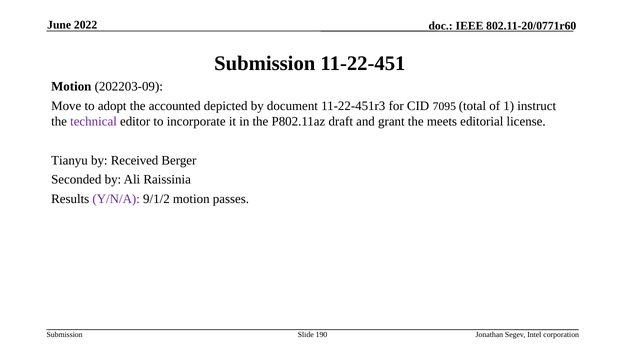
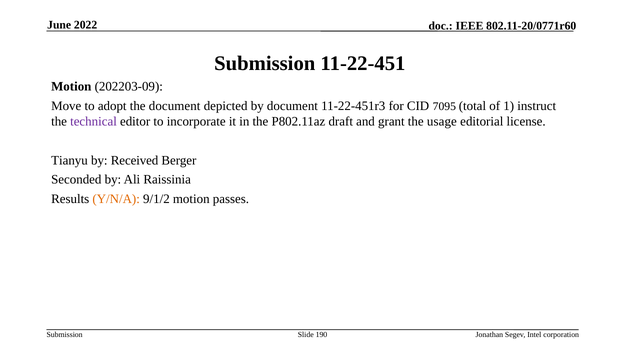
the accounted: accounted -> document (175, 106)
meets: meets -> usage (442, 121)
Y/N/A colour: purple -> orange (116, 199)
